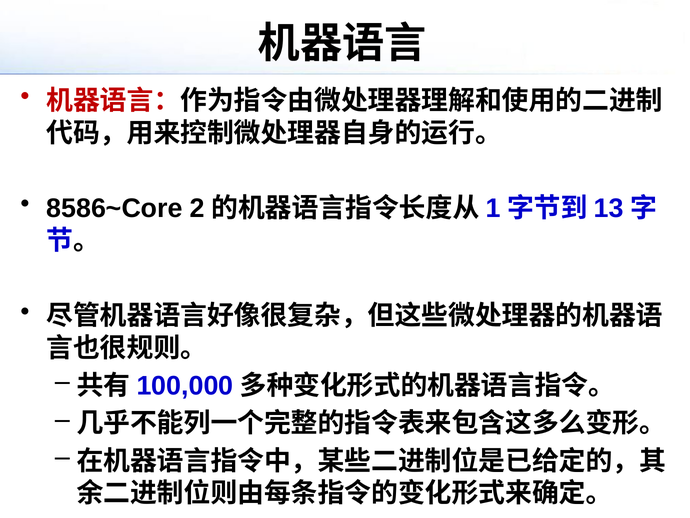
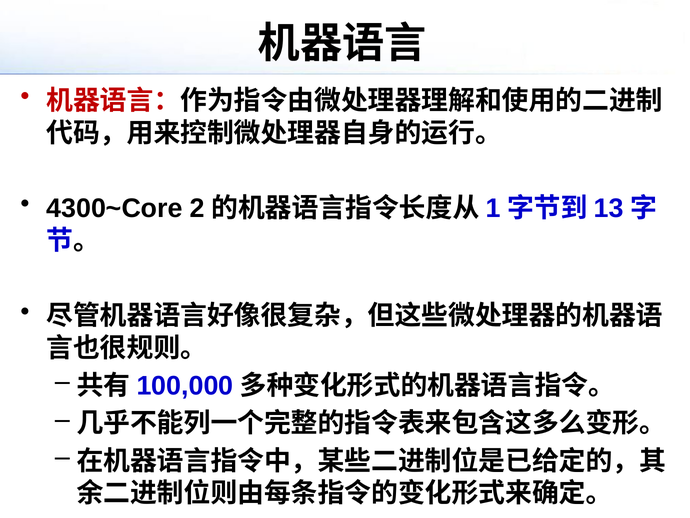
8586~Core: 8586~Core -> 4300~Core (114, 208)
